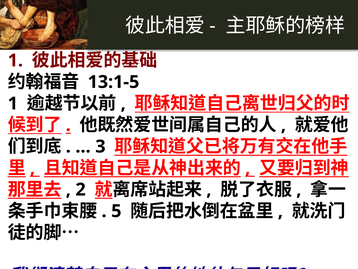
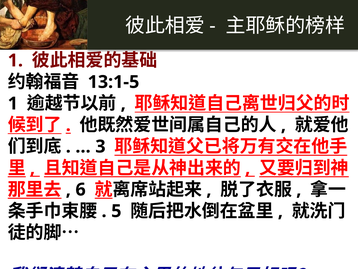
2: 2 -> 6 (81, 189)
